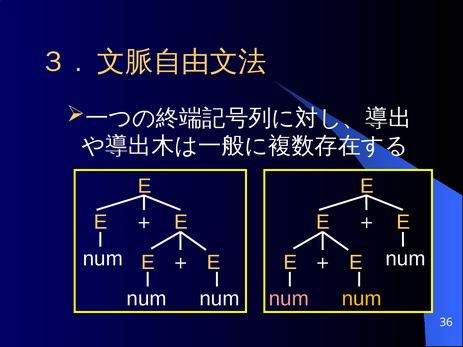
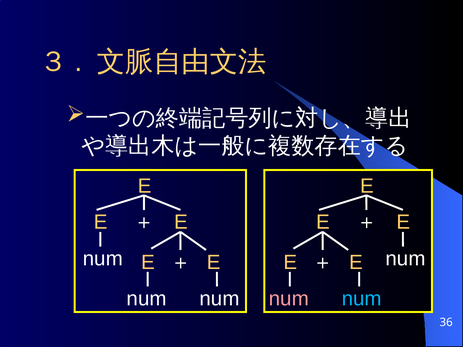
num colour: yellow -> light blue (362, 299)
